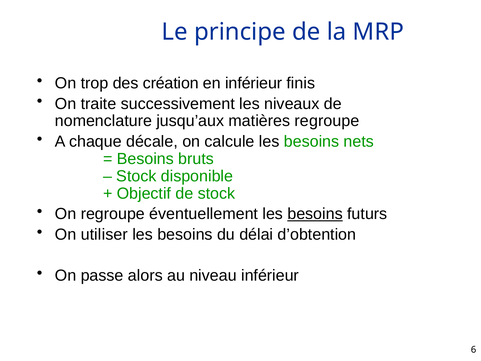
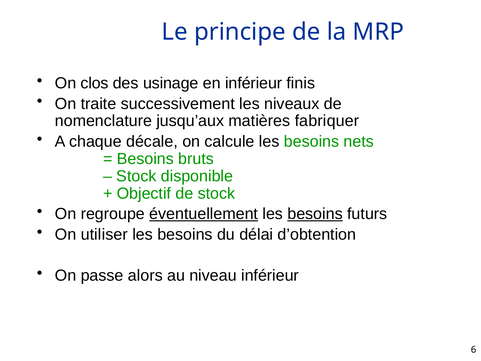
trop: trop -> clos (95, 83)
création: création -> usinage (171, 83)
matières regroupe: regroupe -> fabriquer (327, 121)
éventuellement underline: none -> present (204, 214)
